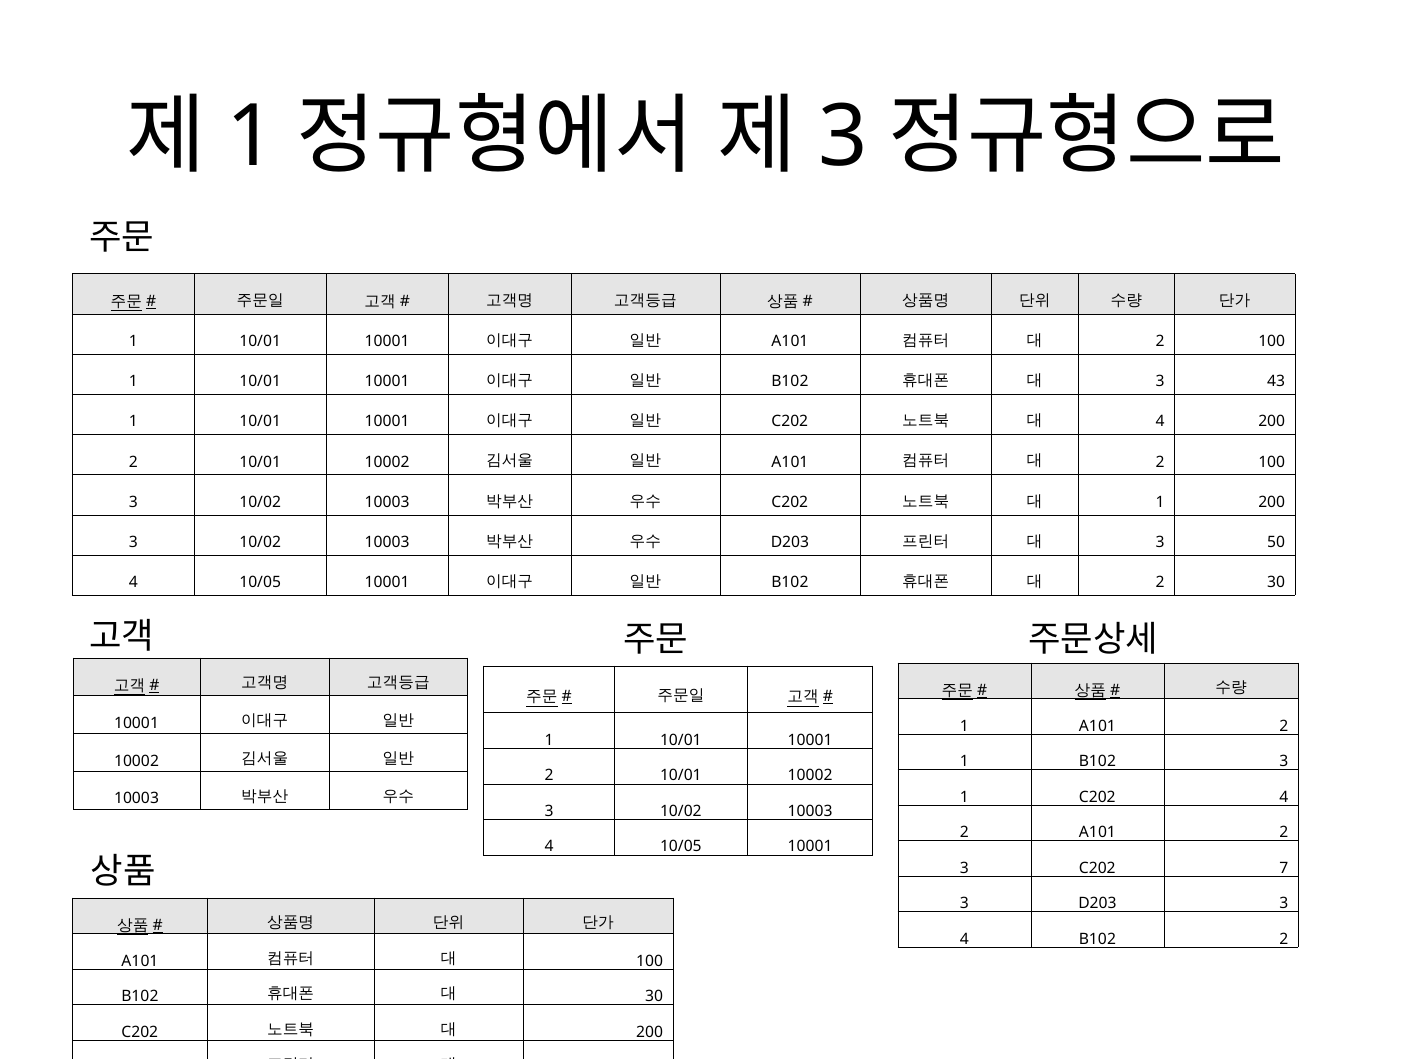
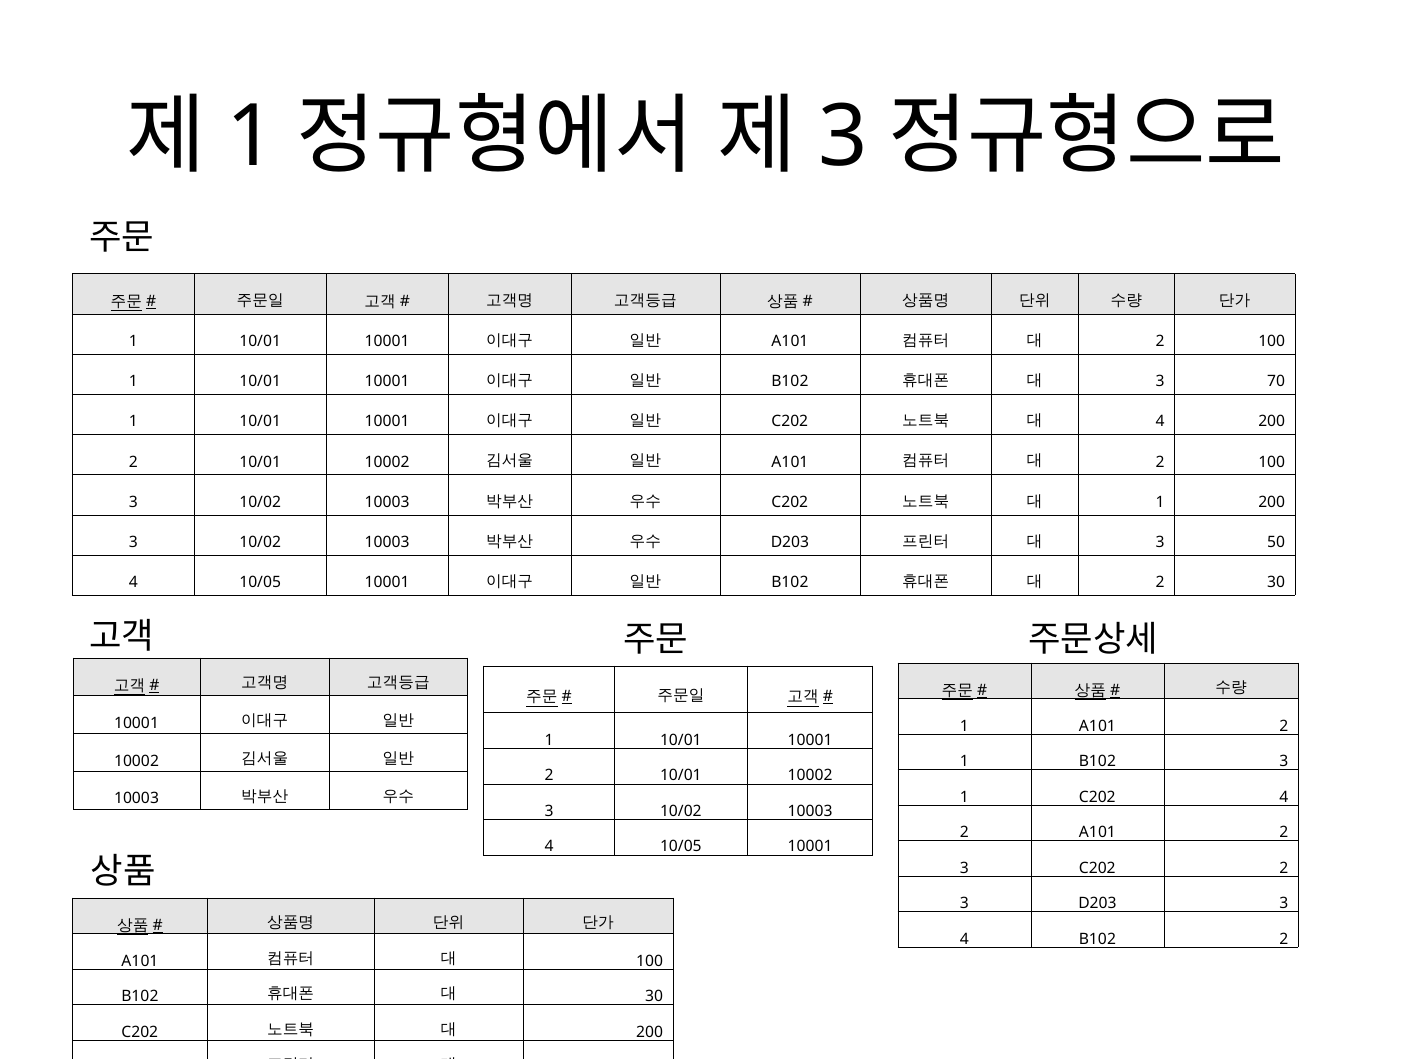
43: 43 -> 70 (1276, 382)
C202 7: 7 -> 2 (1284, 868)
